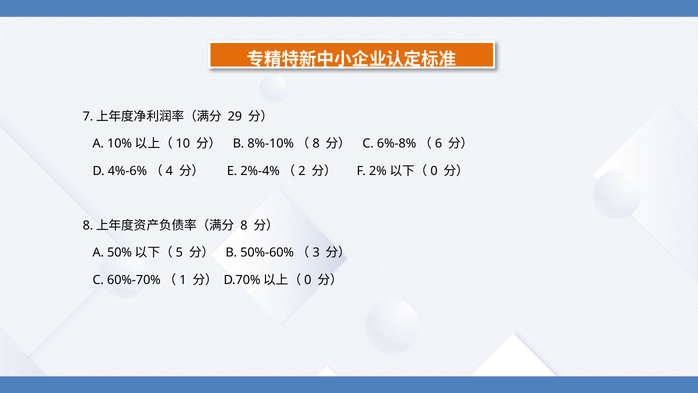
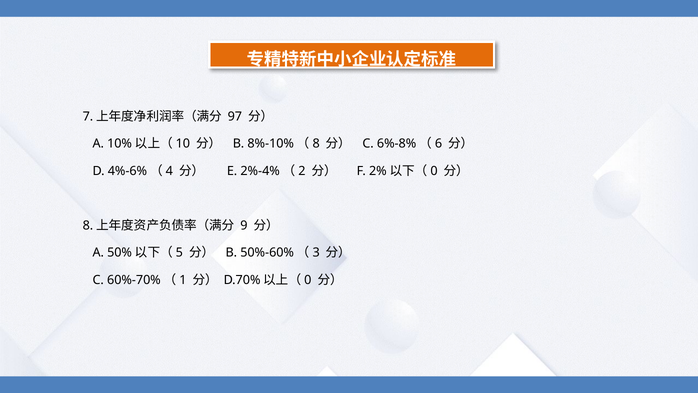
29: 29 -> 97 (235, 116)
8: 8 -> 9 (244, 225)
